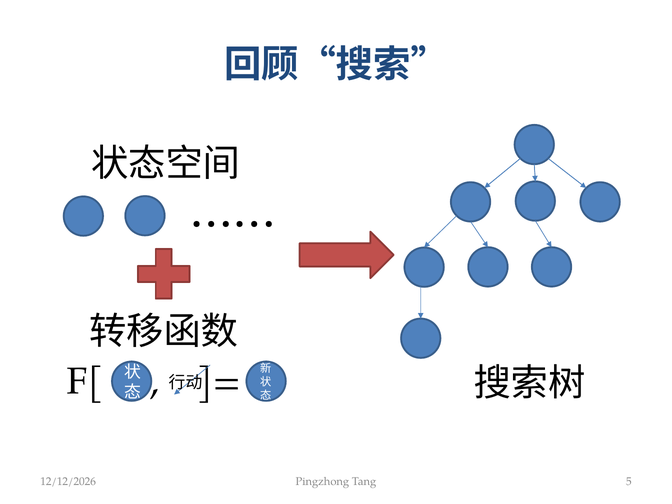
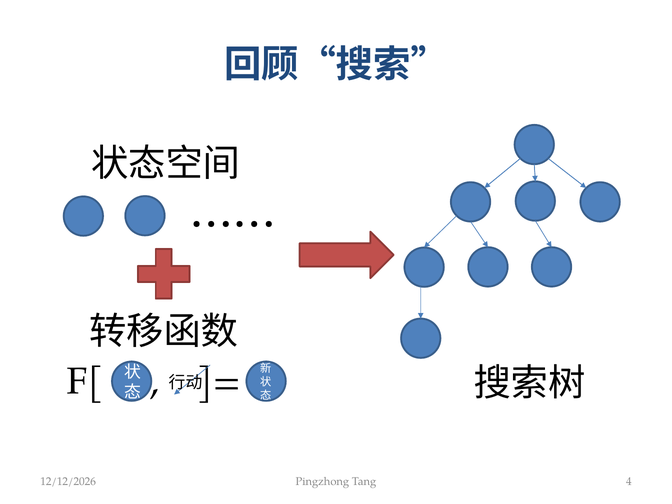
5: 5 -> 4 (629, 481)
